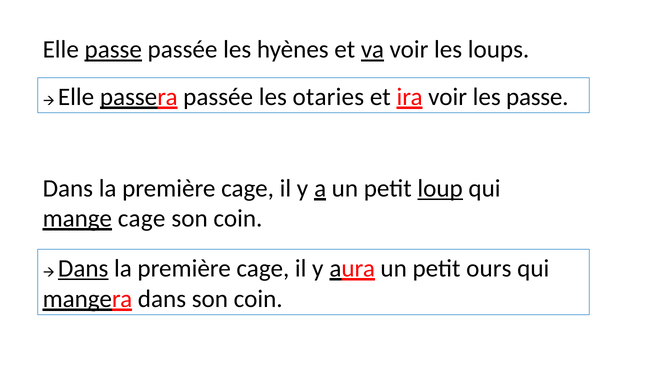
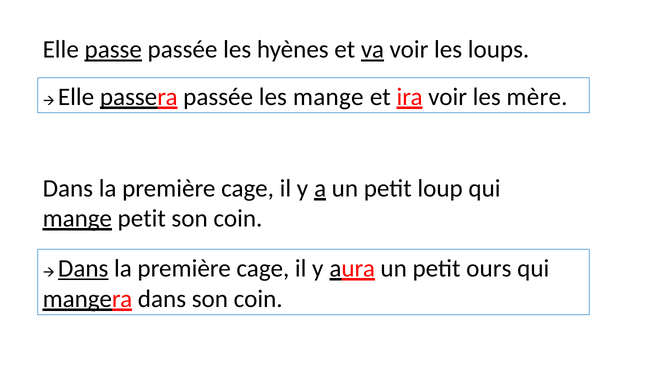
les otaries: otaries -> mange (328, 97)
les passe: passe -> mère (537, 97)
loup underline: present -> none (440, 188)
cage: cage -> petit (142, 218)
